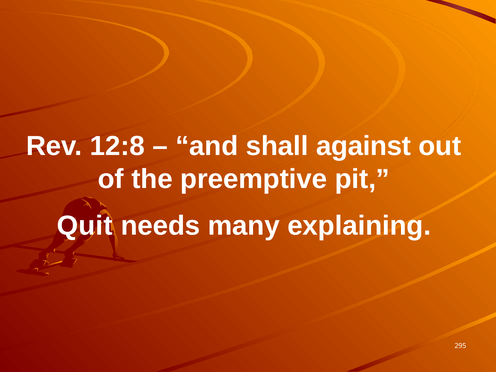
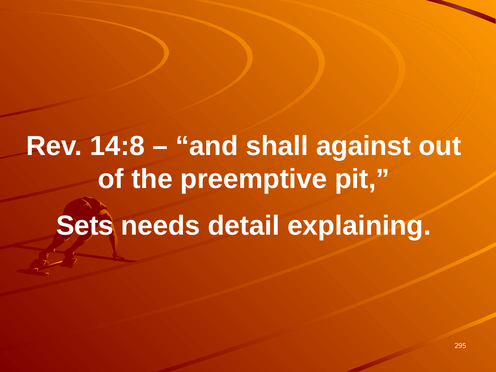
12:8: 12:8 -> 14:8 (117, 146)
Quit: Quit -> Sets (85, 226)
many: many -> detail (244, 226)
